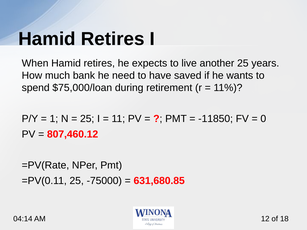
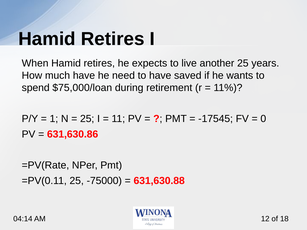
much bank: bank -> have (84, 76)
-11850: -11850 -> -17545 (216, 119)
807,460.12: 807,460.12 -> 631,630.86 (73, 134)
631,680.85: 631,680.85 -> 631,630.88 (159, 181)
